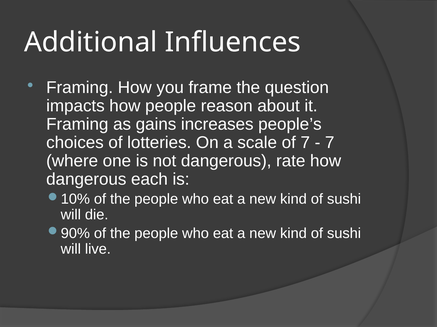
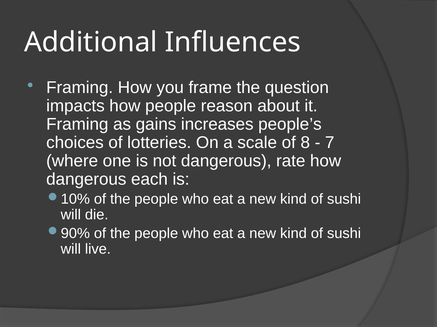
of 7: 7 -> 8 (305, 143)
